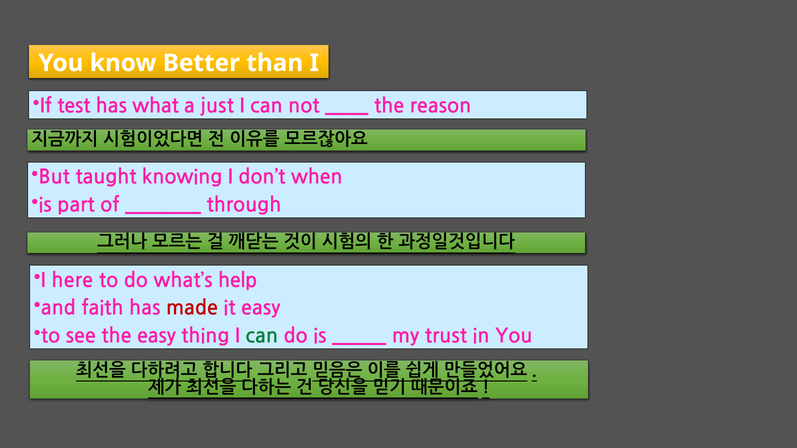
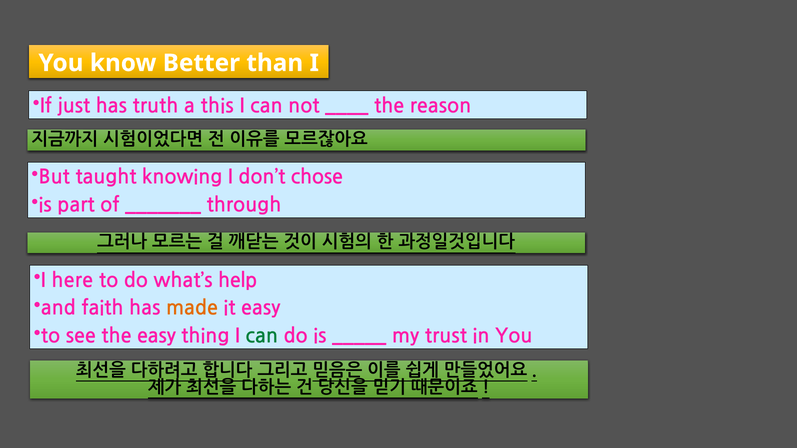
test: test -> just (74, 106)
what: what -> truth (155, 106)
just: just -> this (217, 106)
when: when -> chose (317, 177)
made colour: red -> orange (192, 309)
